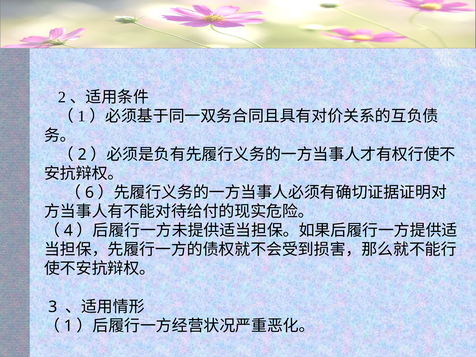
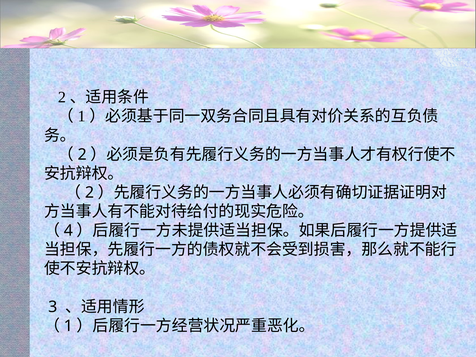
6: 6 -> 2 (89, 193)
